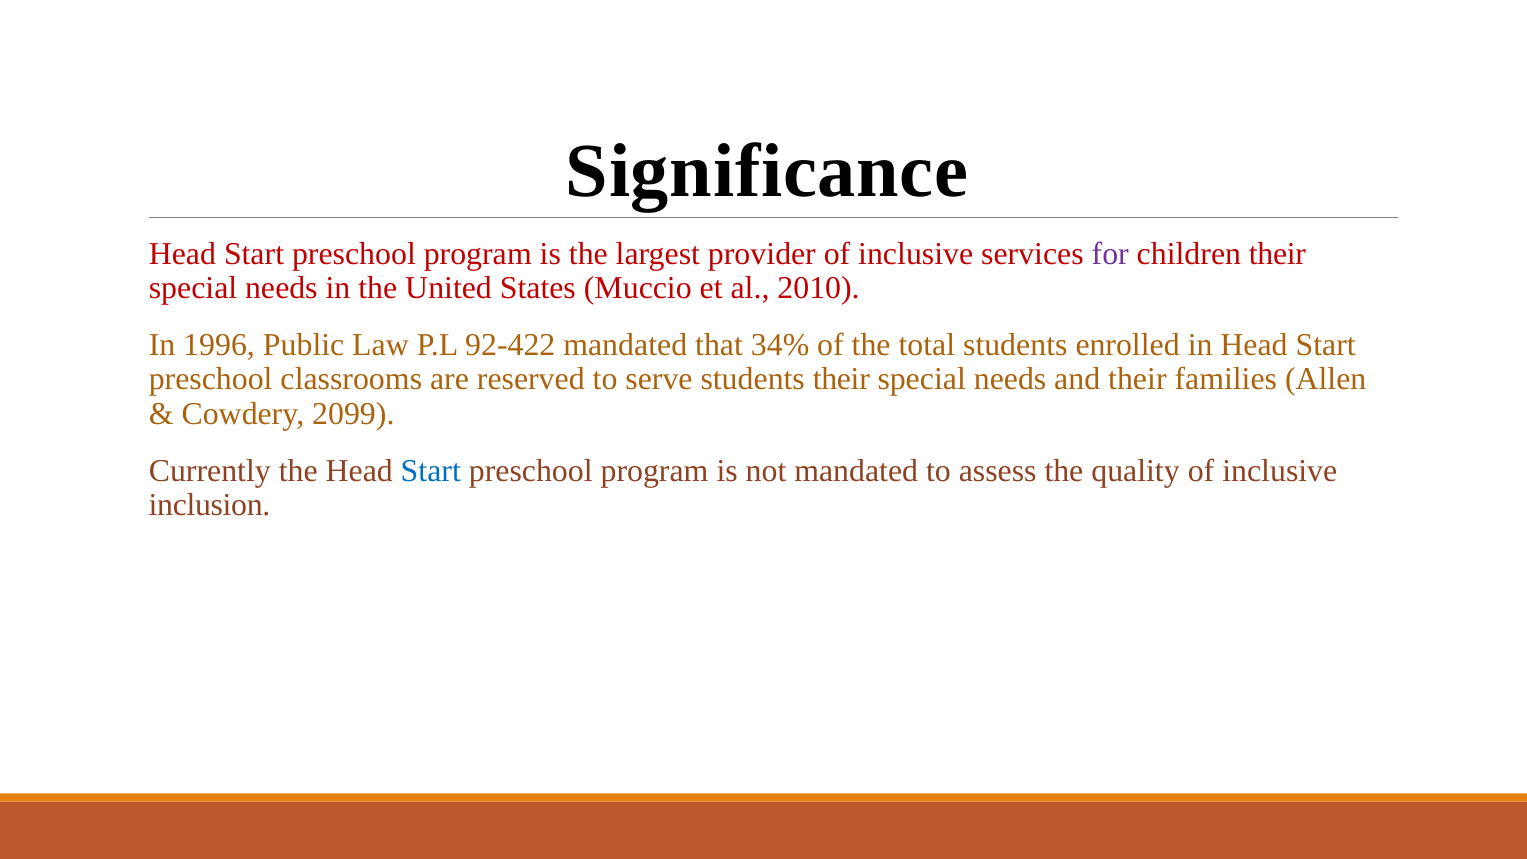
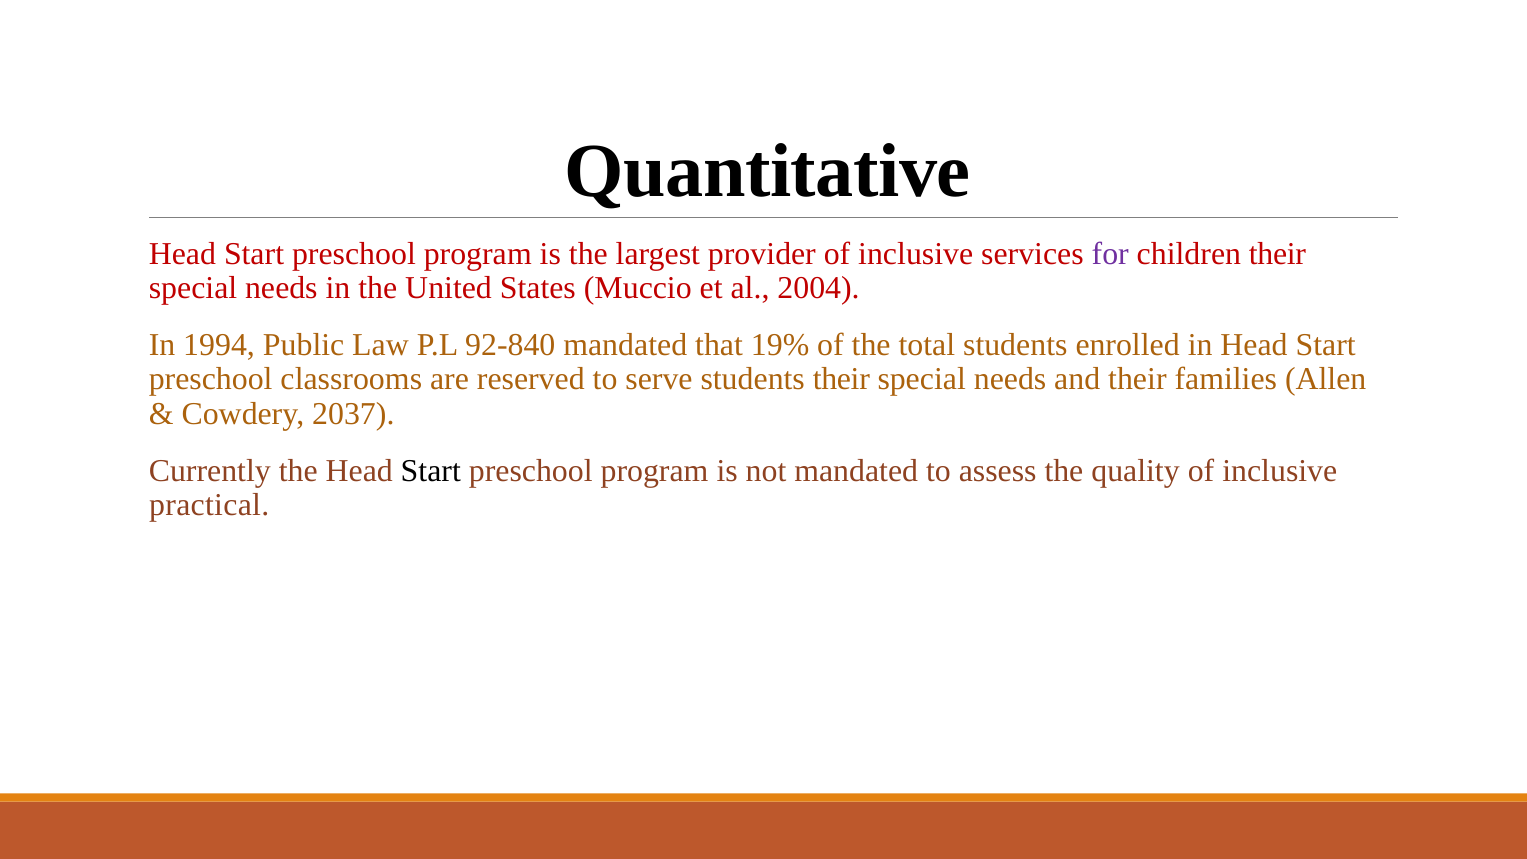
Significance: Significance -> Quantitative (768, 171)
2010: 2010 -> 2004 (819, 288)
1996: 1996 -> 1994 (219, 345)
92-422: 92-422 -> 92-840 (510, 345)
34%: 34% -> 19% (780, 345)
2099: 2099 -> 2037 (353, 414)
Start colour: blue -> black (431, 470)
inclusion: inclusion -> practical (209, 505)
